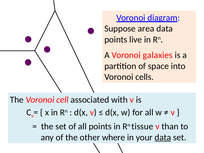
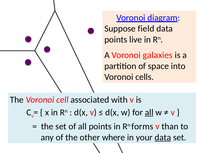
area: area -> field (146, 29)
all underline: none -> present (149, 112)
tissue: tissue -> forms (142, 126)
